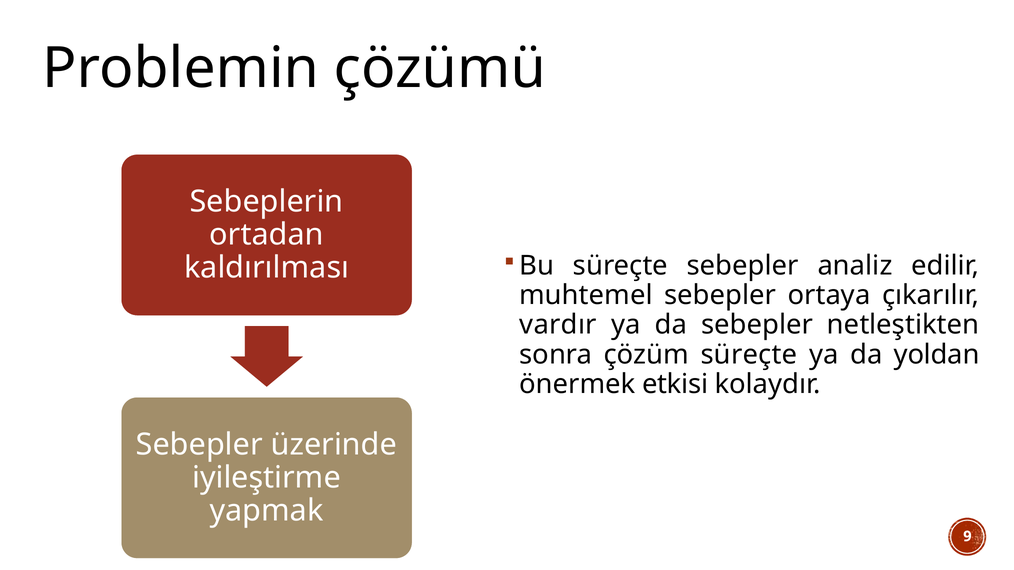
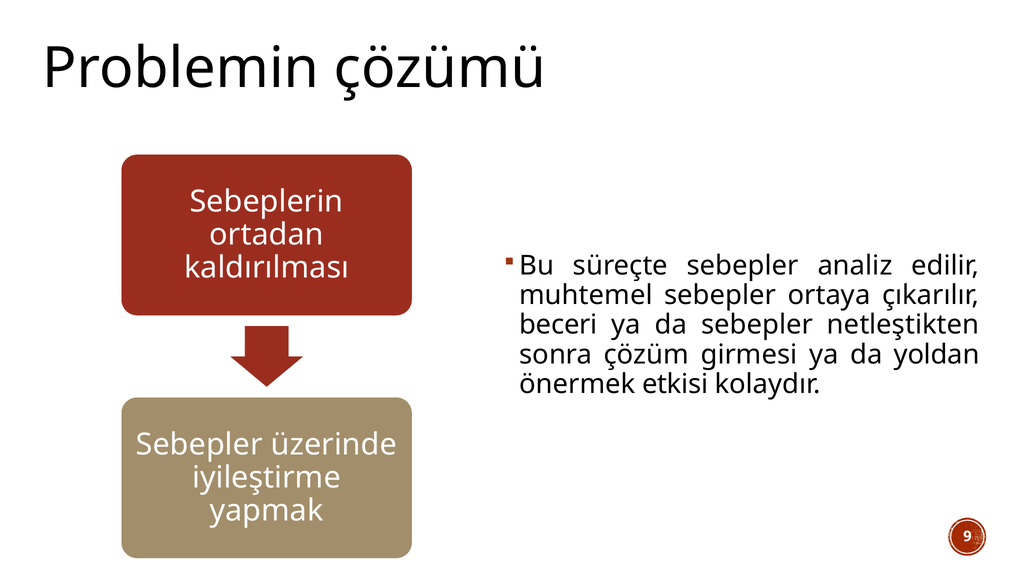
vardır: vardır -> beceri (558, 325)
çözüm süreçte: süreçte -> girmesi (749, 355)
